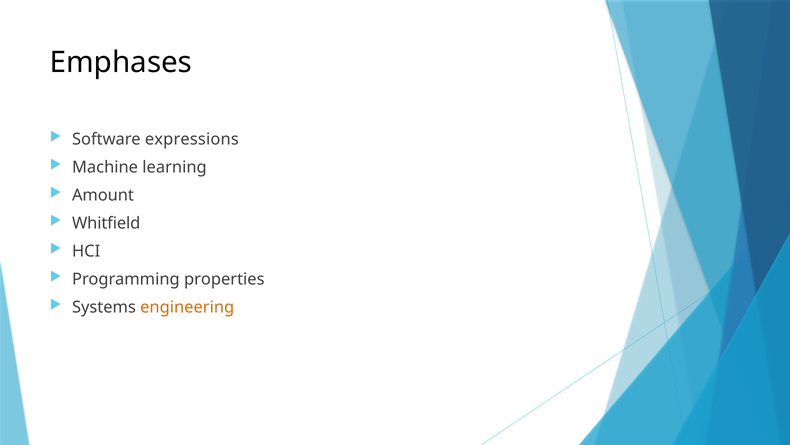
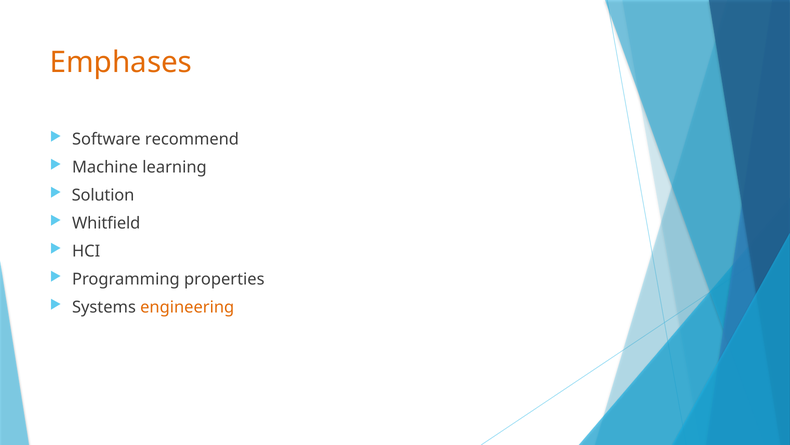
Emphases colour: black -> orange (121, 62)
expressions: expressions -> recommend (192, 139)
Amount: Amount -> Solution (103, 195)
